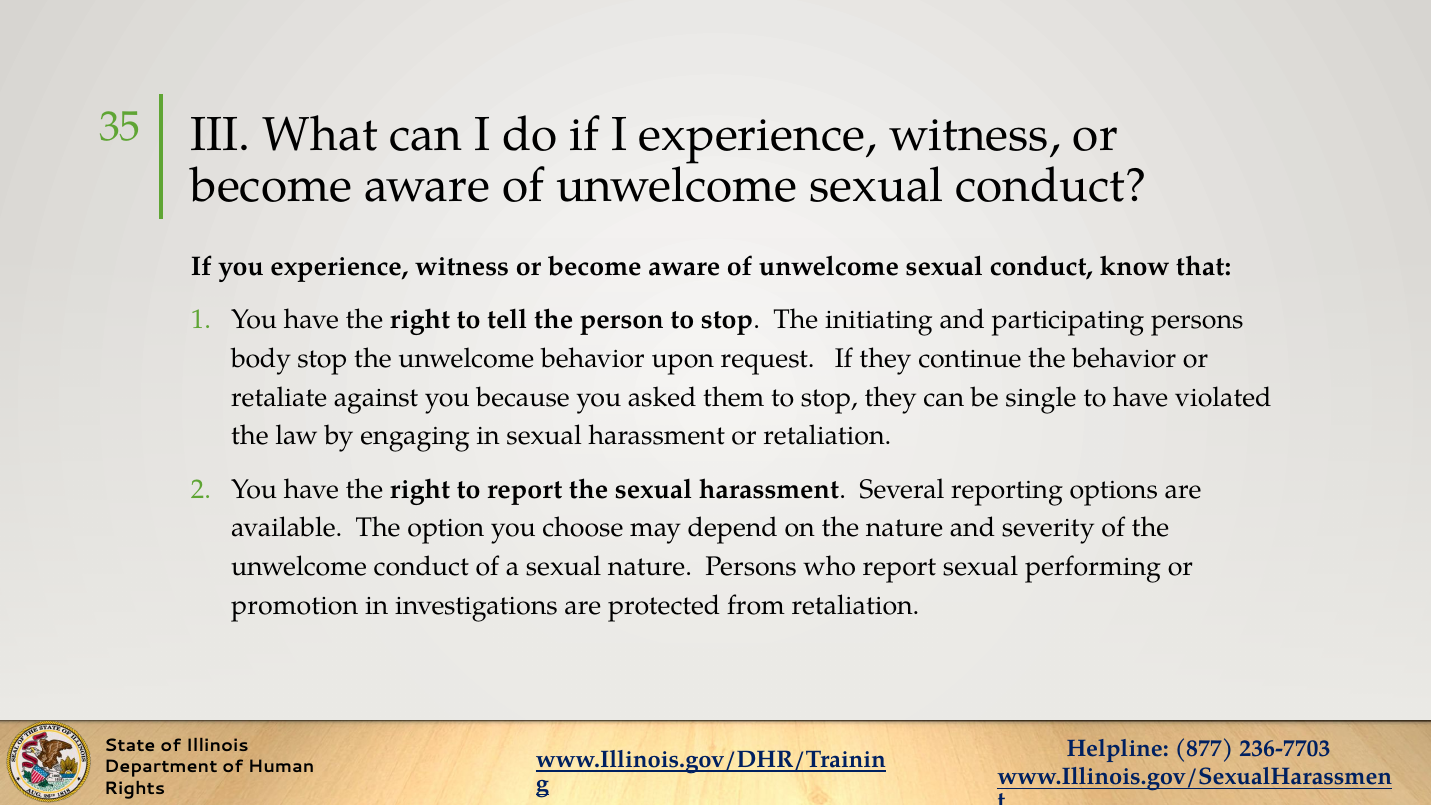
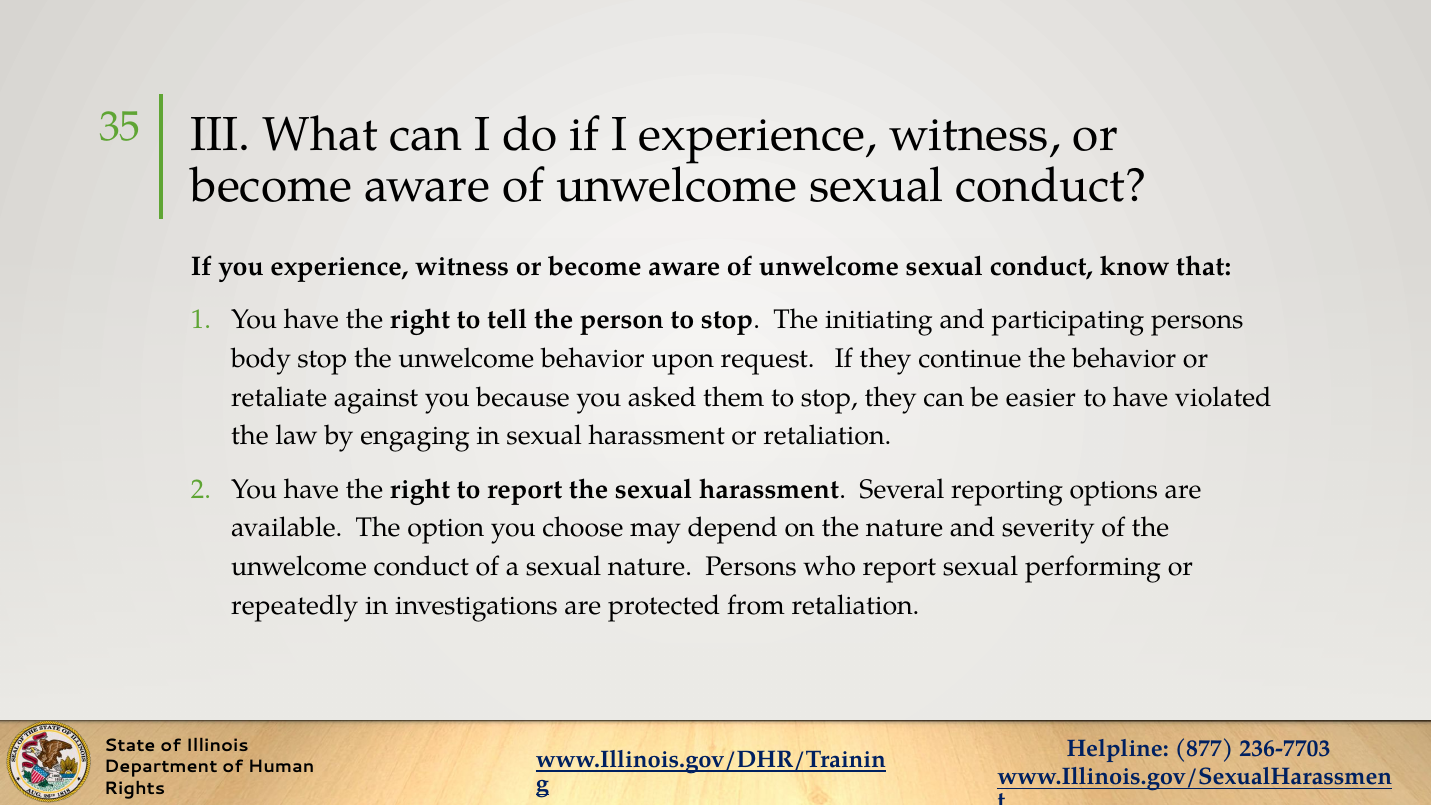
single: single -> easier (1041, 397)
promotion: promotion -> repeatedly (295, 605)
